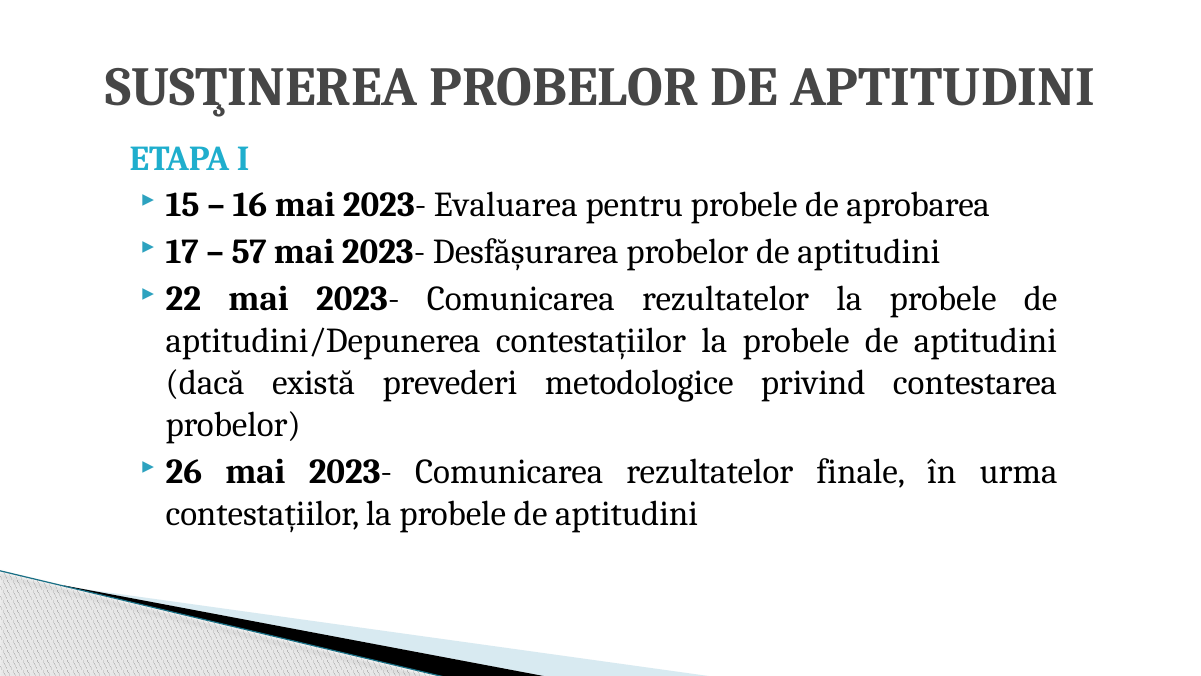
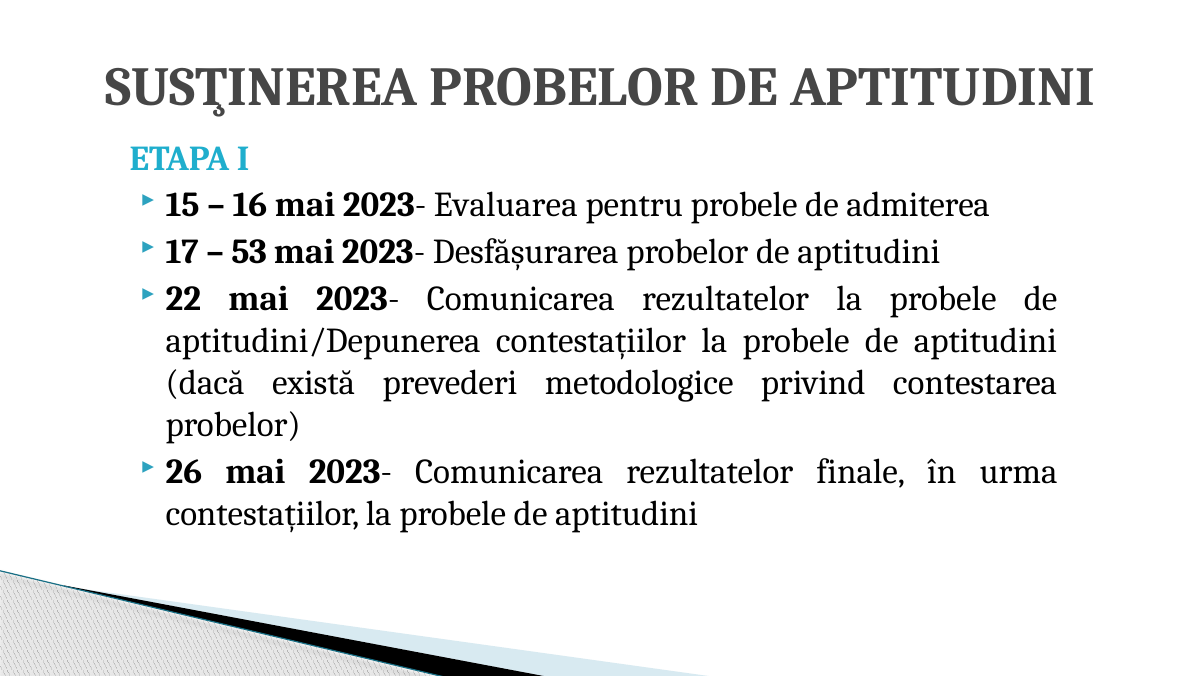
aprobarea: aprobarea -> admiterea (918, 205)
57: 57 -> 53 (249, 252)
